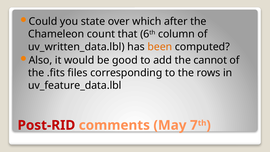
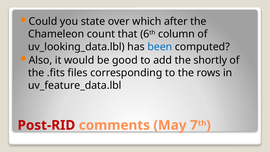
uv_written_data.lbl: uv_written_data.lbl -> uv_looking_data.lbl (76, 47)
been colour: orange -> blue (160, 47)
cannot: cannot -> shortly (210, 60)
